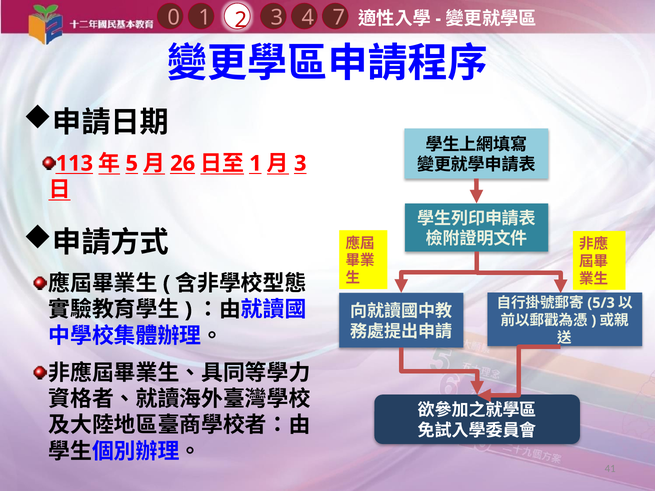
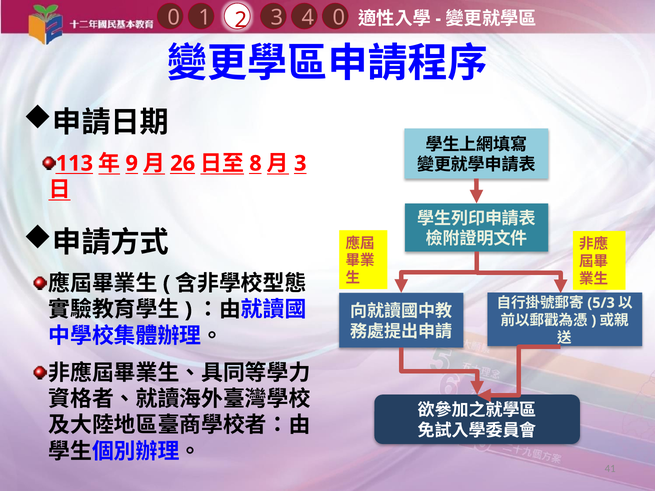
4 7: 7 -> 0 (339, 18)
5: 5 -> 9 (132, 164)
1: 1 -> 8 (255, 164)
